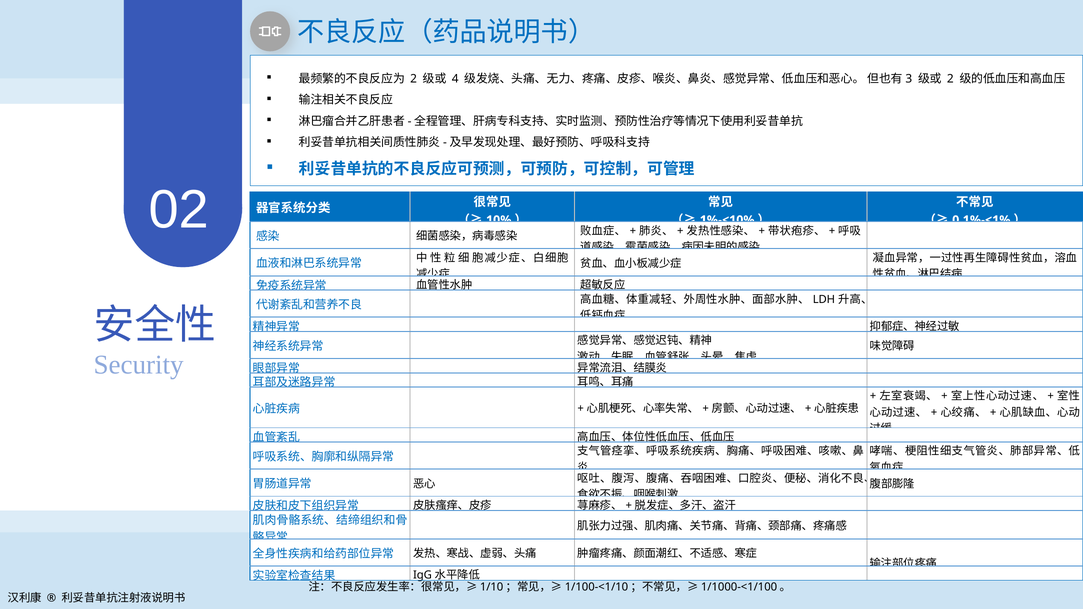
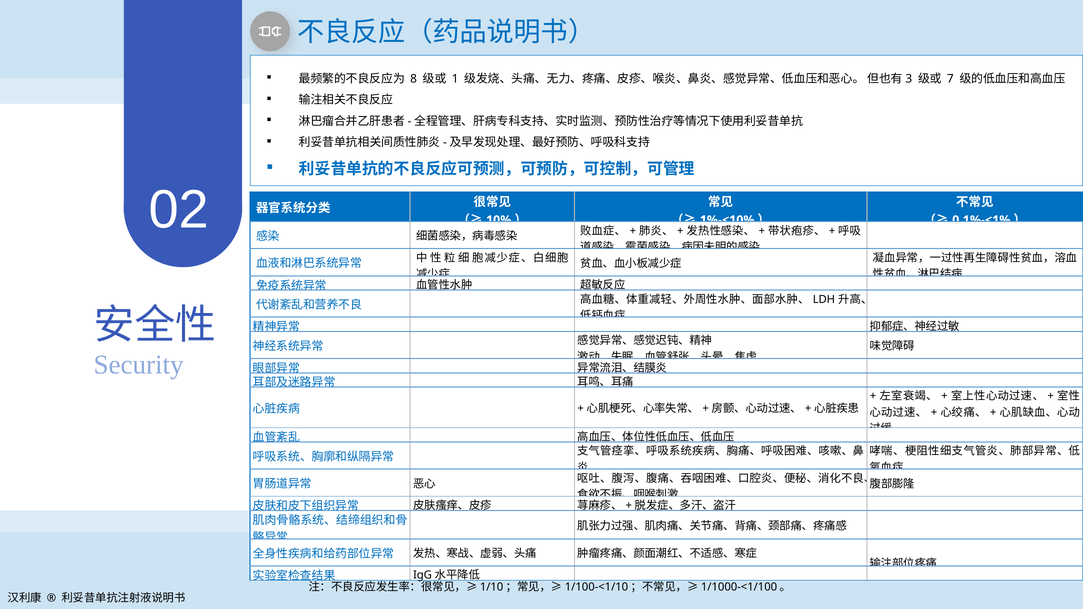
2: 2 -> 8 (414, 79)
4: 4 -> 1 (455, 79)
2: 2 -> 7 (950, 79)
